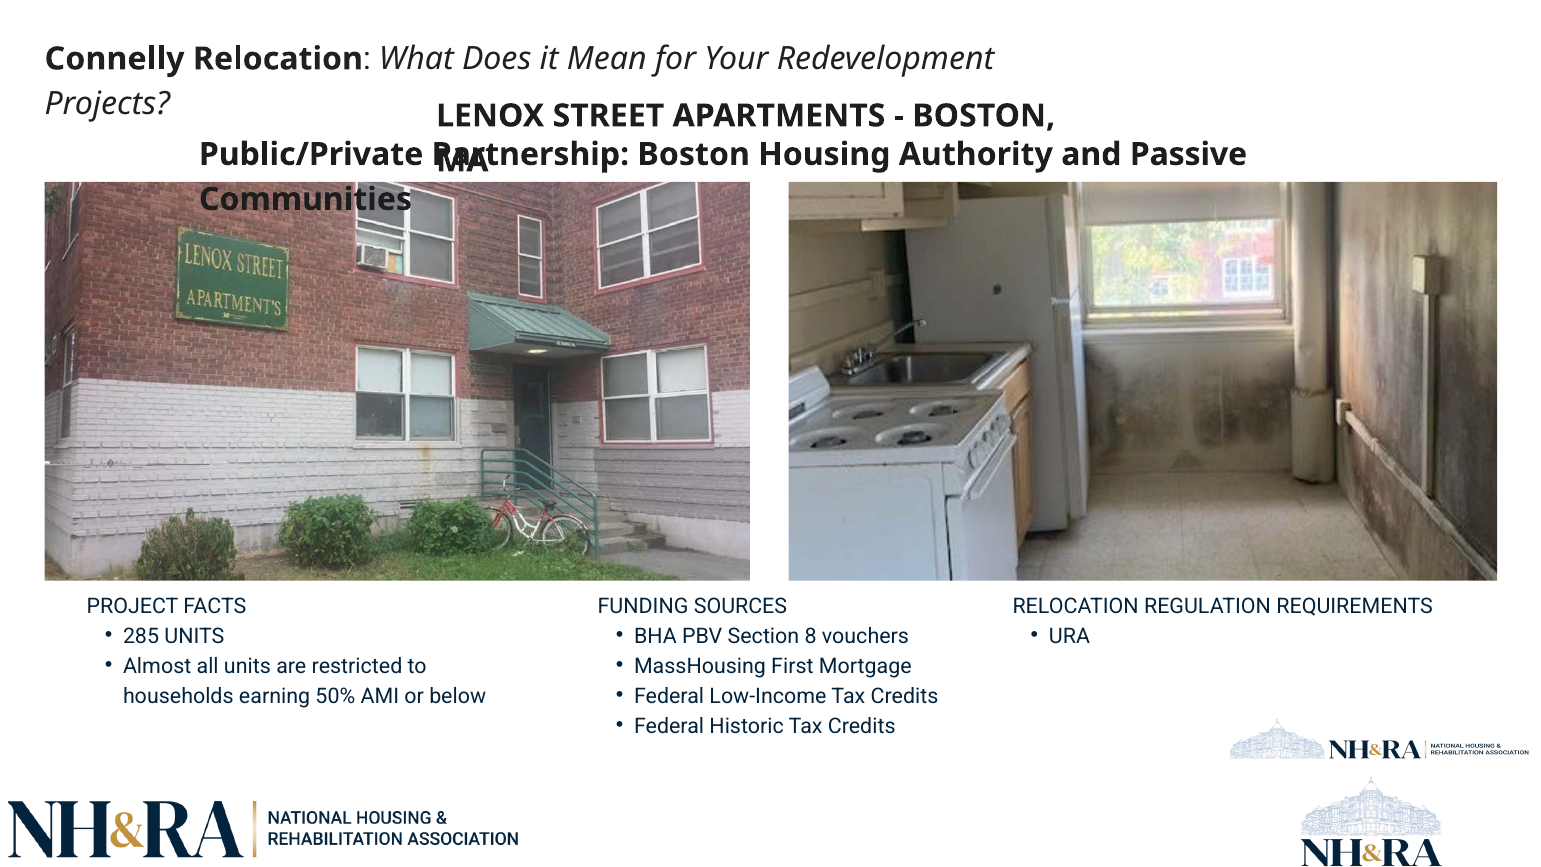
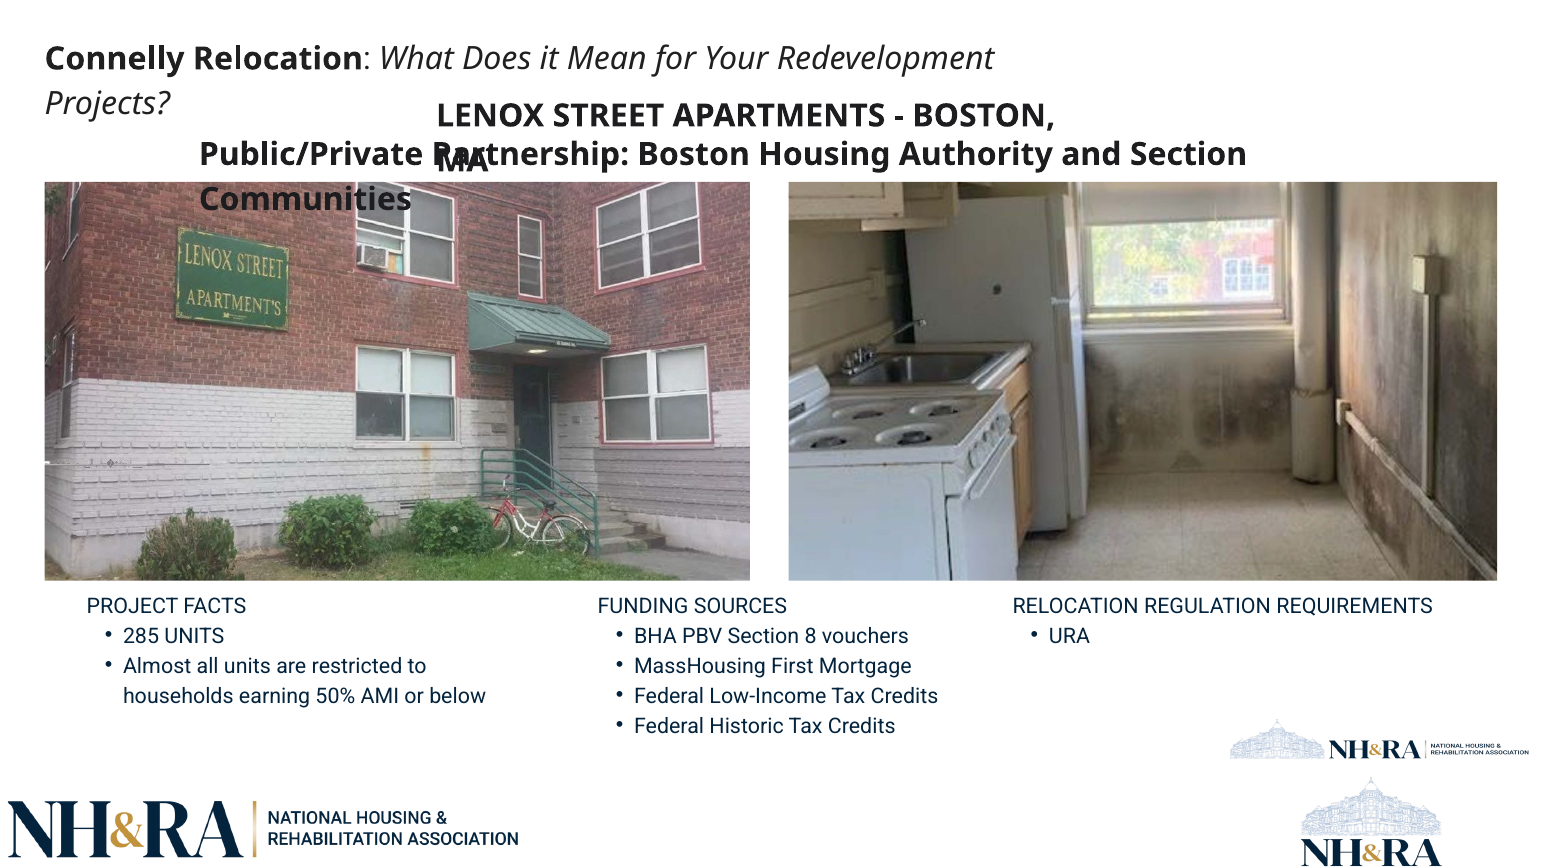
and Passive: Passive -> Section (1188, 154)
